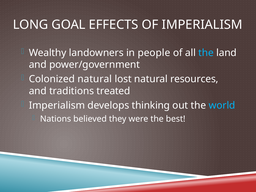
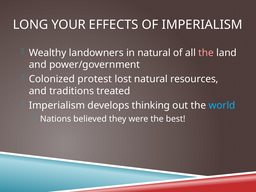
GOAL: GOAL -> YOUR (69, 25)
in people: people -> natural (154, 53)
the colour: light blue -> pink (206, 53)
Colonized natural: natural -> protest (95, 79)
